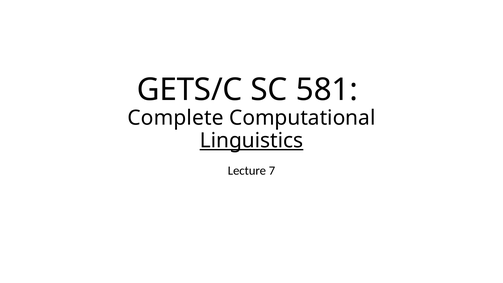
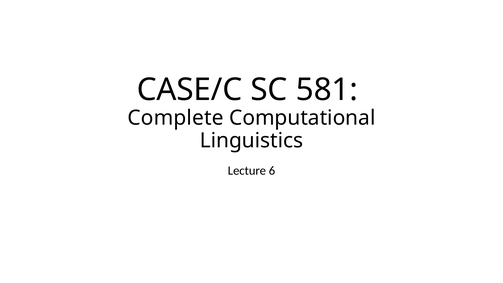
GETS/C: GETS/C -> CASE/C (190, 90)
Linguistics underline: present -> none (252, 141)
7: 7 -> 6 (272, 171)
